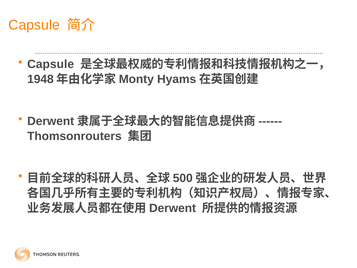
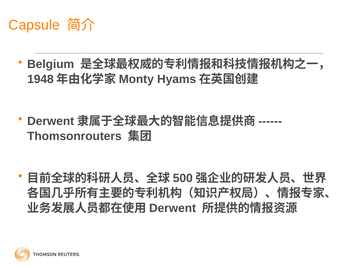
Capsule: Capsule -> Belgium (51, 64)
